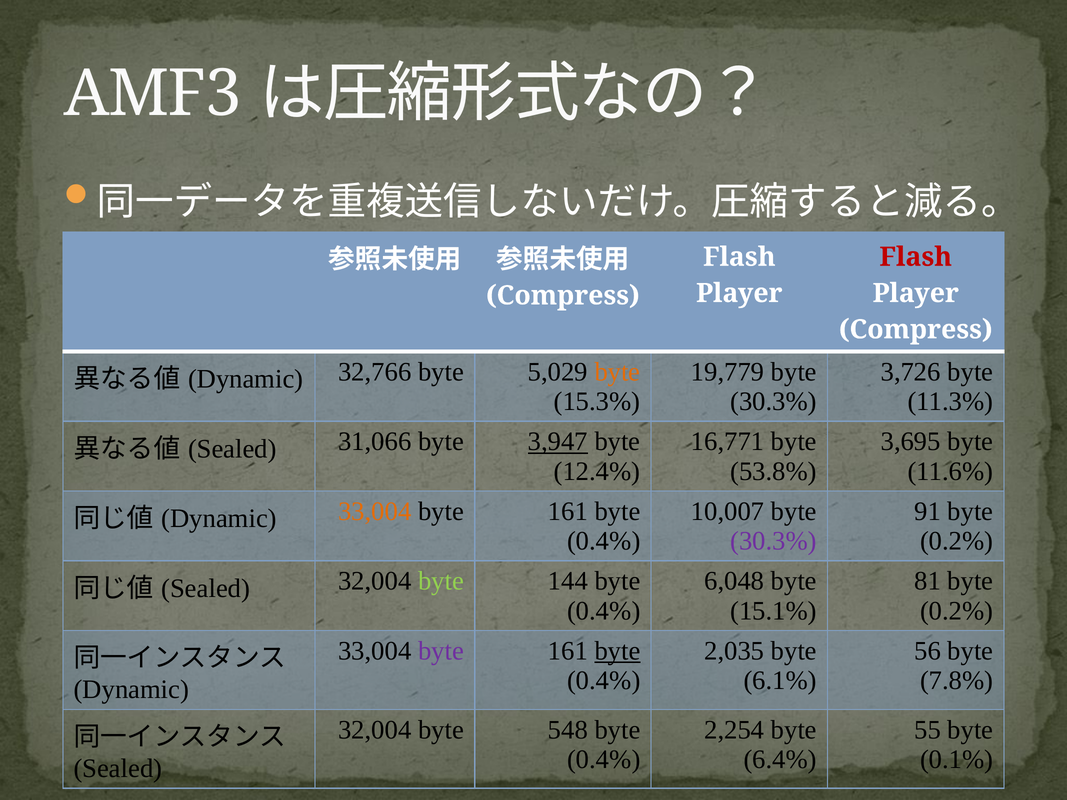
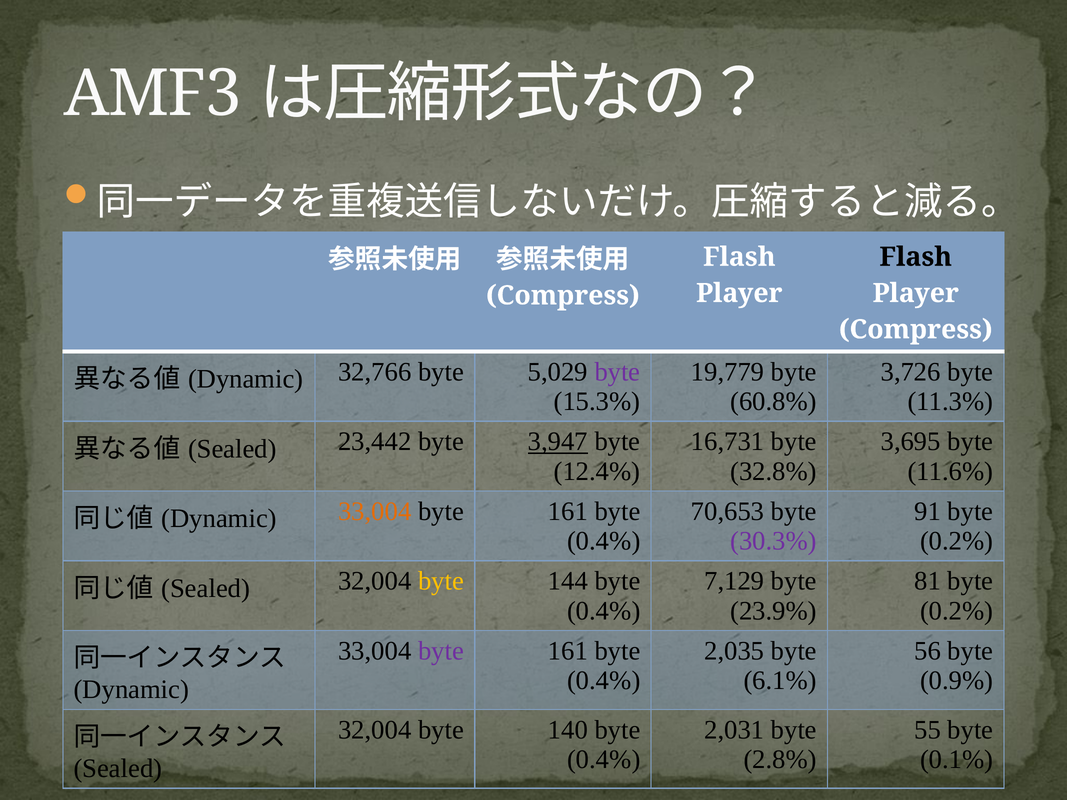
Flash colour: red -> black (916, 257)
byte colour: orange -> purple (617, 372)
30.3%: 30.3% -> 60.8% (774, 402)
16,771: 16,771 -> 16,731 (728, 442)
31,066: 31,066 -> 23,442 (375, 442)
53.8%: 53.8% -> 32.8% (774, 471)
10,007: 10,007 -> 70,653 (728, 512)
6,048: 6,048 -> 7,129 (734, 581)
byte colour: light green -> yellow (441, 581)
15.1%: 15.1% -> 23.9% (774, 611)
byte underline: present -> none (617, 651)
7.8%: 7.8% -> 0.9% (957, 681)
548: 548 -> 140 (568, 730)
2,254: 2,254 -> 2,031 (734, 730)
6.4%: 6.4% -> 2.8% (780, 760)
